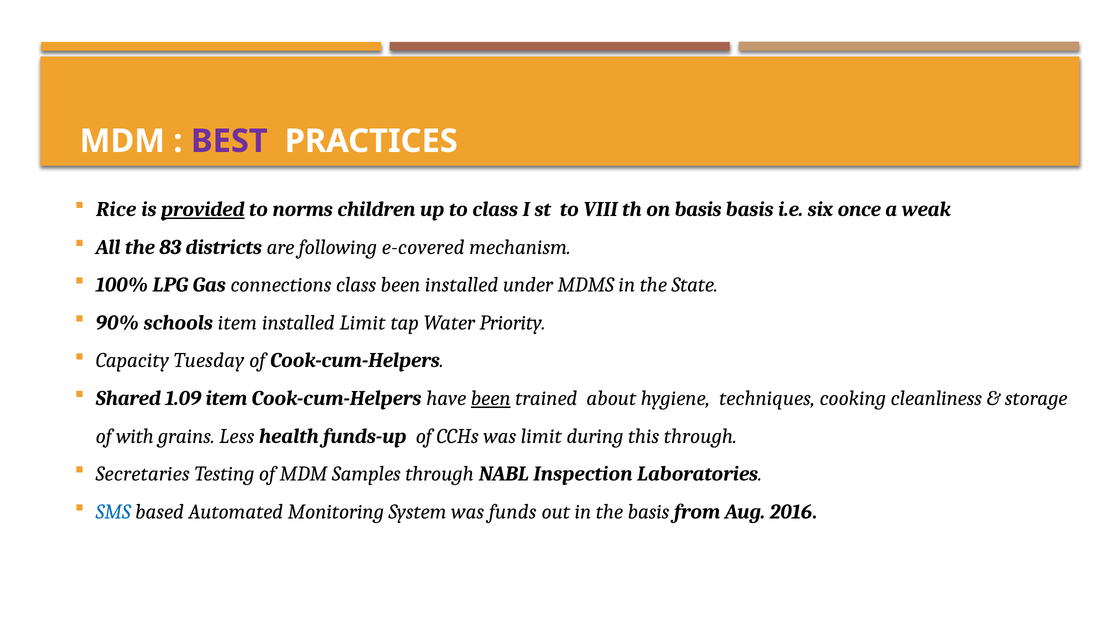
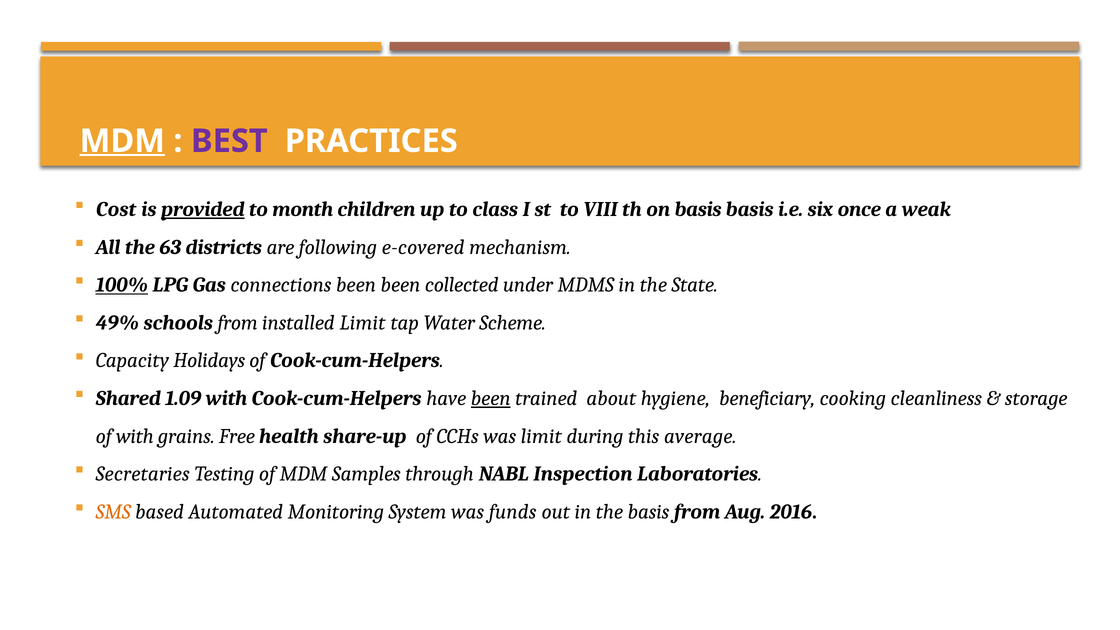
MDM underline: none -> present (122, 141)
Rice: Rice -> Cost (116, 209)
norms: norms -> month (303, 209)
83: 83 -> 63 (170, 247)
100% underline: none -> present (122, 285)
connections class: class -> been (356, 285)
been installed: installed -> collected (462, 285)
90%: 90% -> 49% (117, 323)
schools item: item -> from (238, 323)
Priority: Priority -> Scheme (513, 323)
Tuesday: Tuesday -> Holidays (209, 361)
1.09 item: item -> with (226, 398)
techniques: techniques -> beneficiary (767, 398)
Less: Less -> Free (237, 436)
funds-up: funds-up -> share-up (365, 436)
this through: through -> average (700, 436)
SMS colour: blue -> orange (113, 512)
